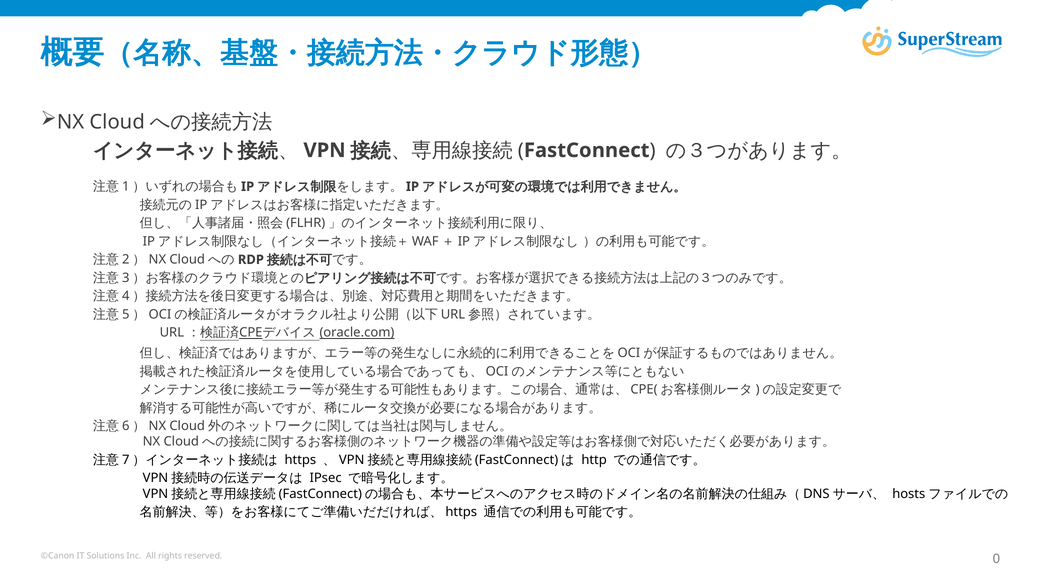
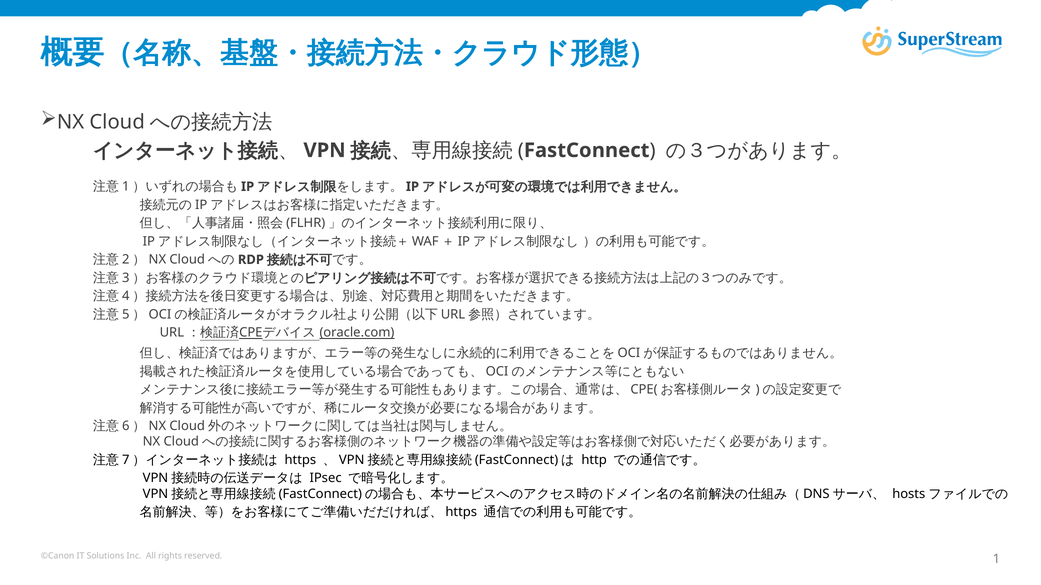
0: 0 -> 1 (996, 560)
